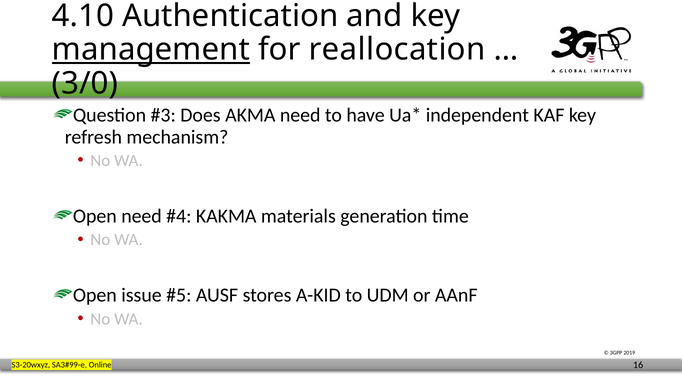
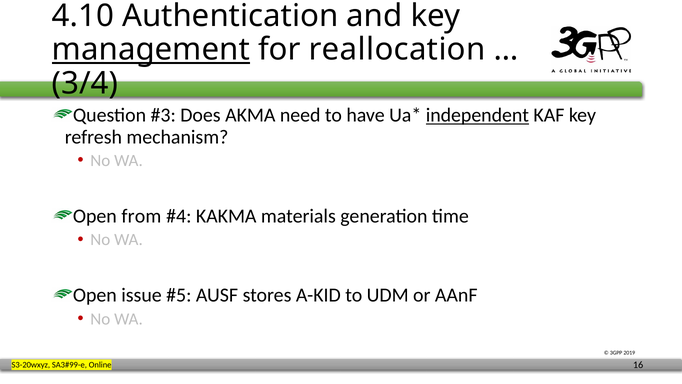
3/0: 3/0 -> 3/4 (85, 83)
independent underline: none -> present (477, 115)
Open need: need -> from (141, 216)
